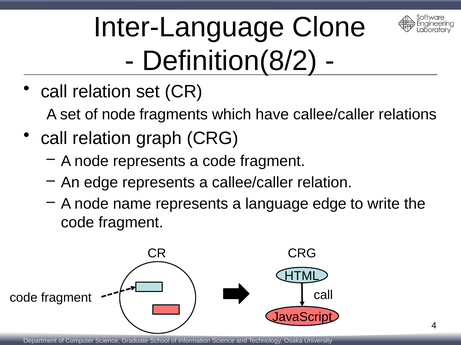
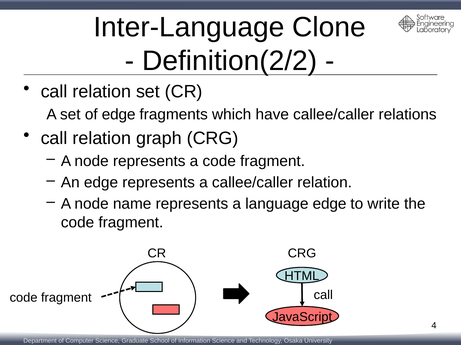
Definition(8/2: Definition(8/2 -> Definition(2/2 (230, 61)
of node: node -> edge (119, 115)
